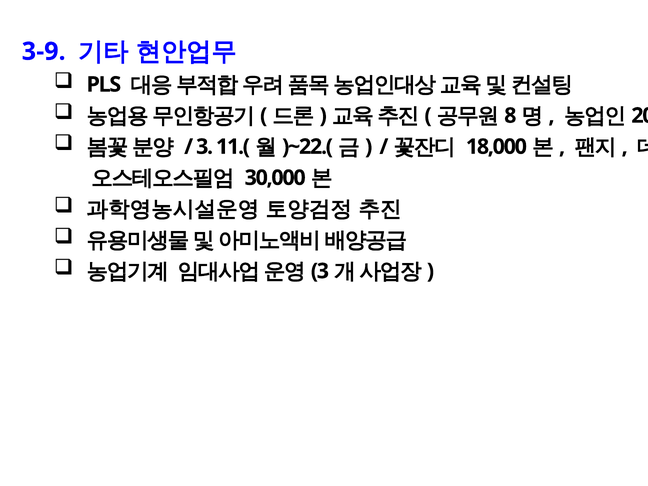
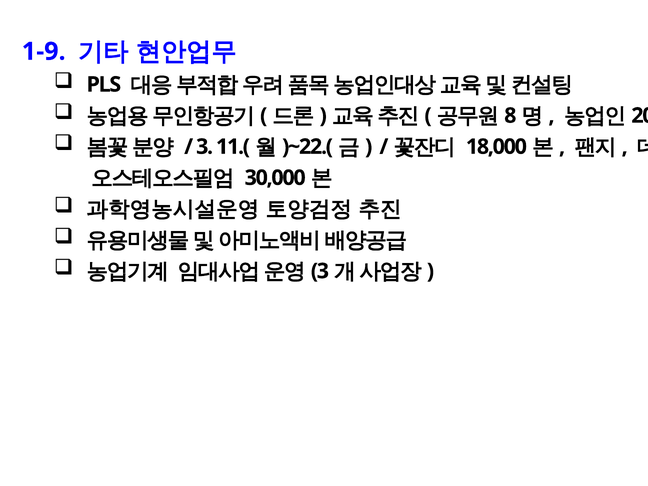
3-9: 3-9 -> 1-9 (44, 51)
